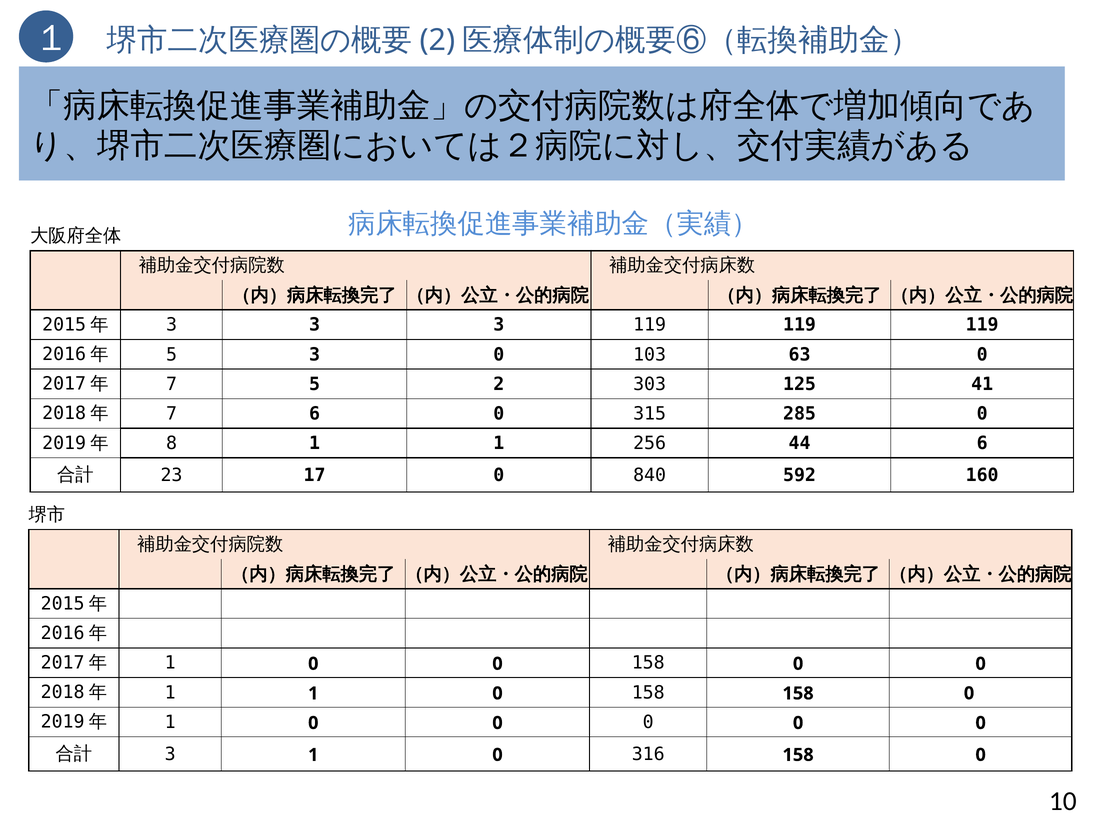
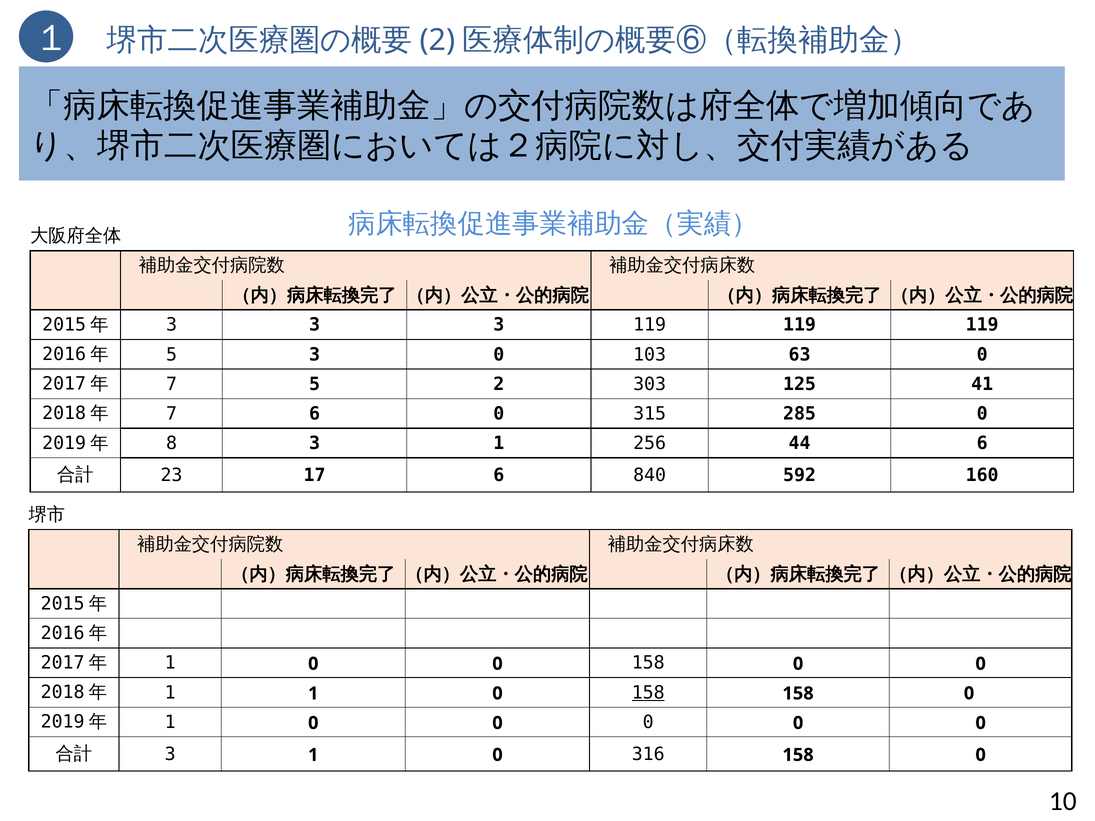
8 1: 1 -> 3 (315, 443)
17 0: 0 -> 6 (499, 475)
158 underline: none -> present (648, 693)
